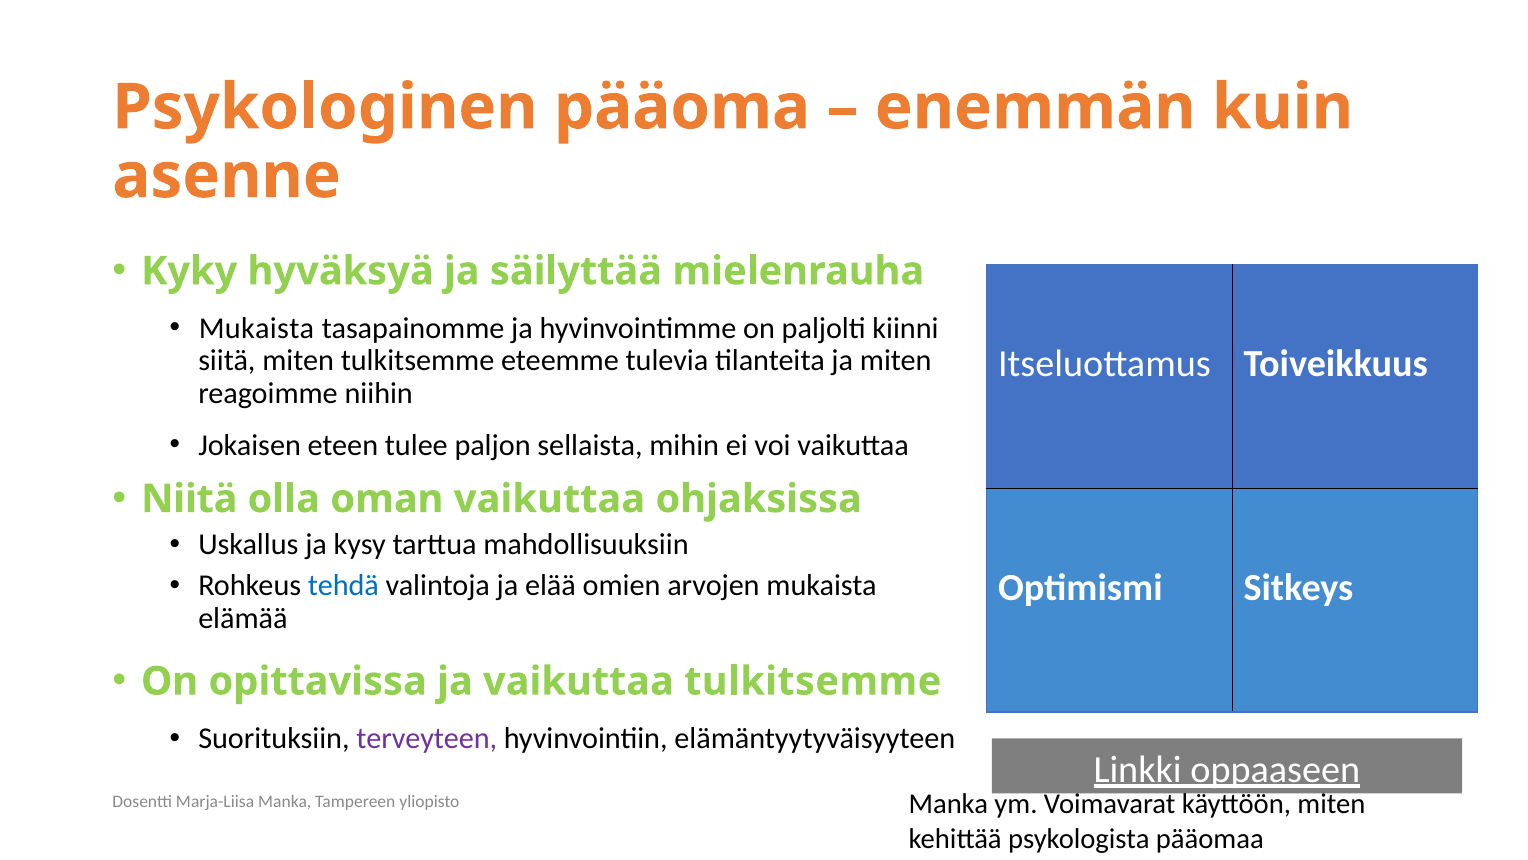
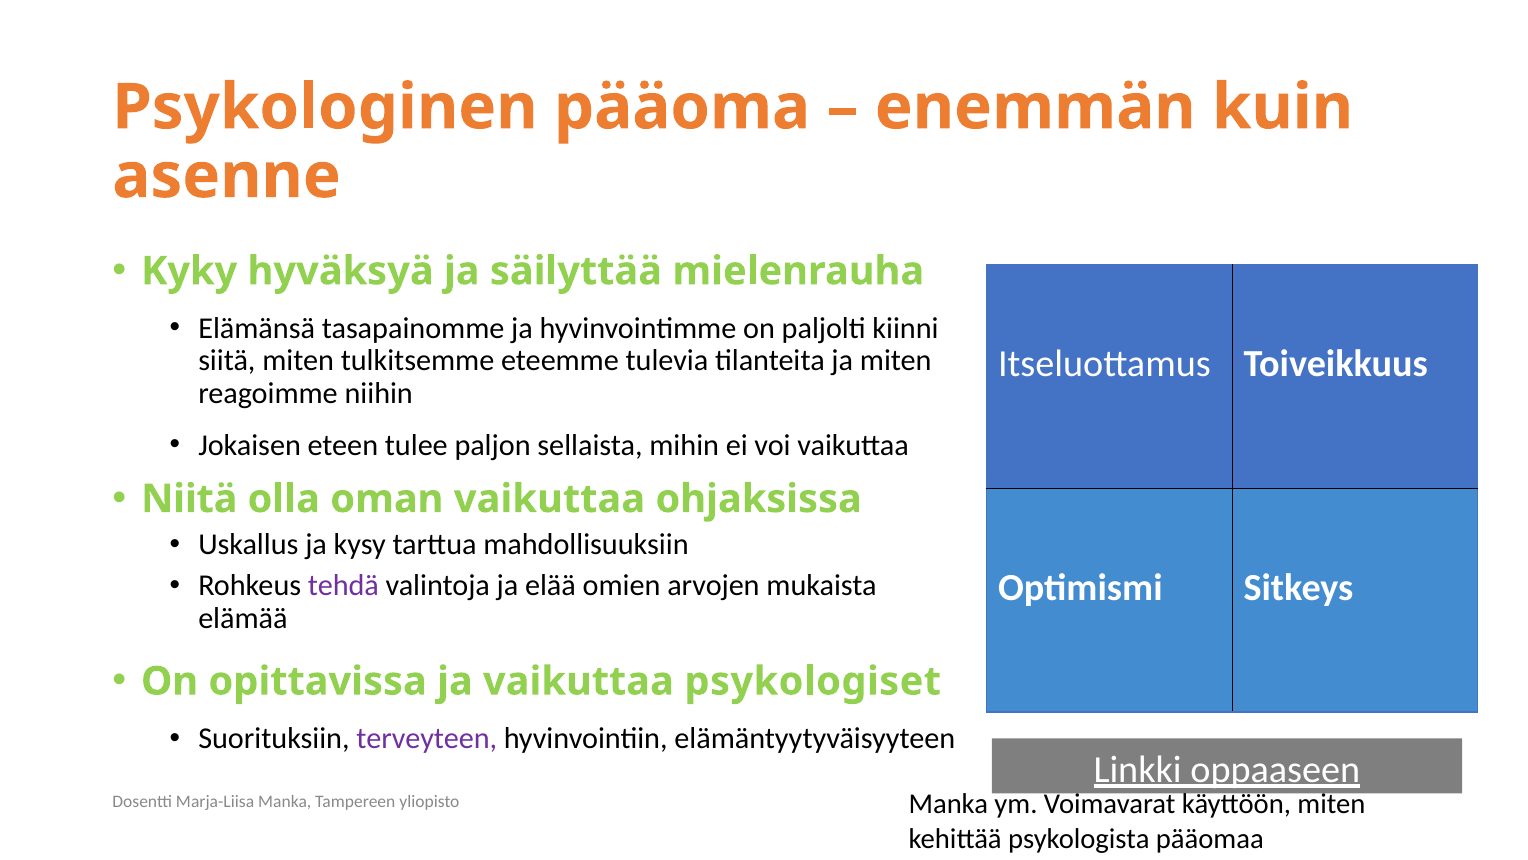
Mukaista: Mukaista -> Elämänsä (257, 328)
tehdä colour: blue -> purple (343, 585)
vaikuttaa tulkitsemme: tulkitsemme -> psykologiset (813, 681)
